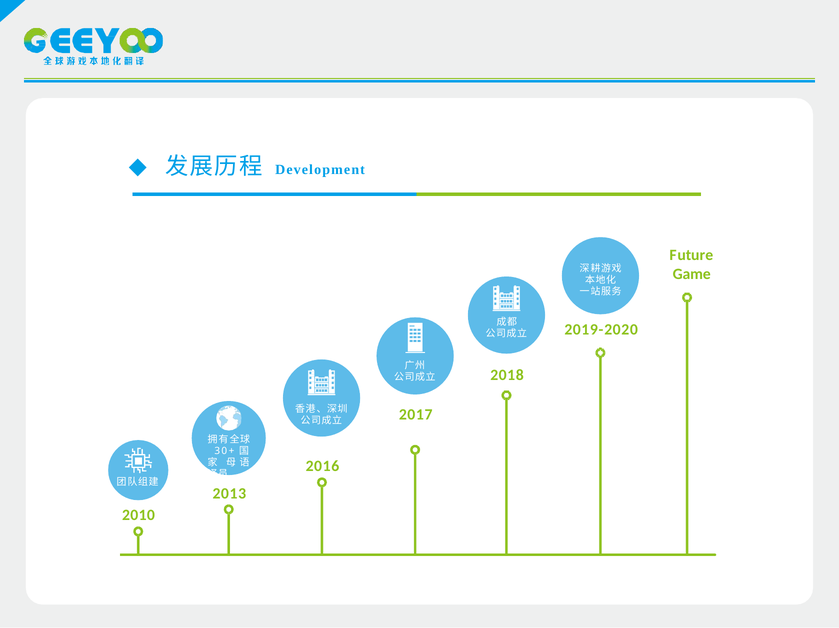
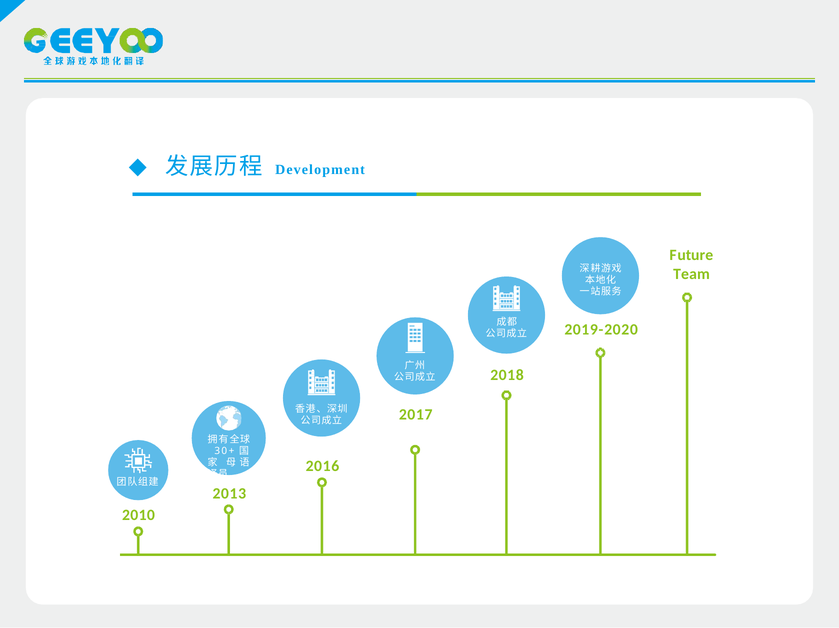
Game: Game -> Team (692, 274)
